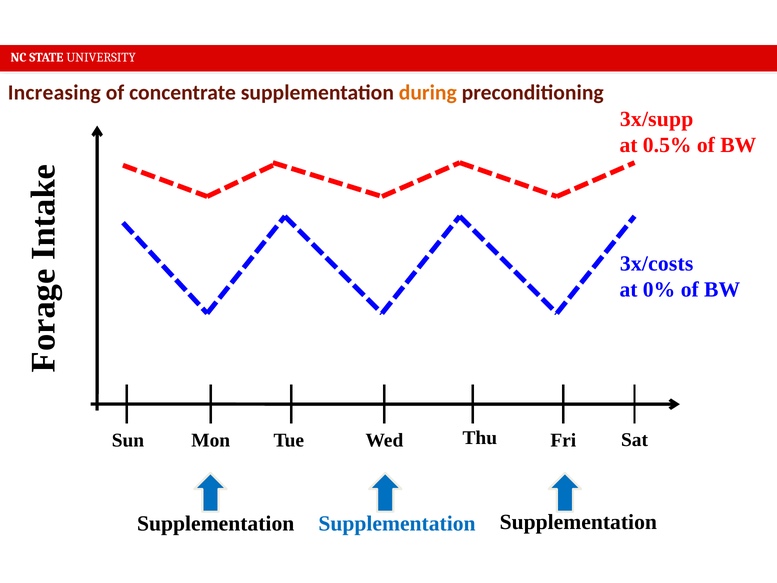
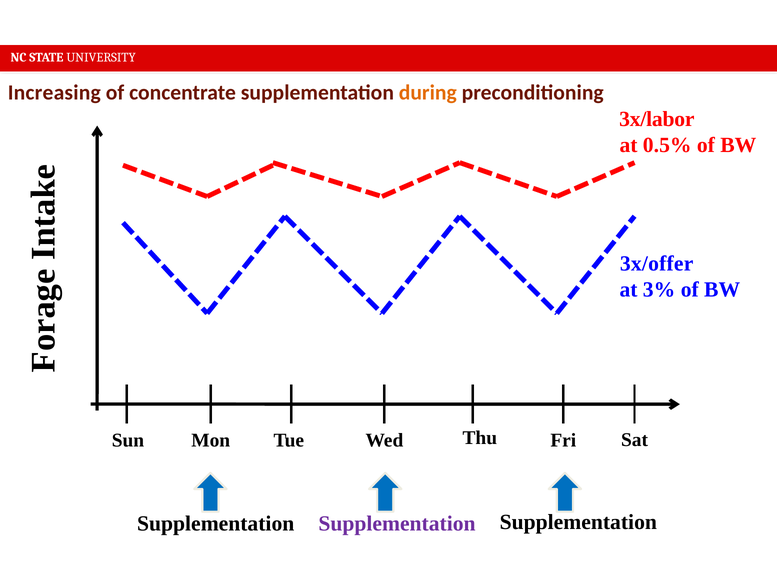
3x/supp: 3x/supp -> 3x/labor (657, 119)
3x/costs: 3x/costs -> 3x/offer (657, 264)
0%: 0% -> 3% (659, 290)
Supplementation colour: blue -> purple (397, 523)
